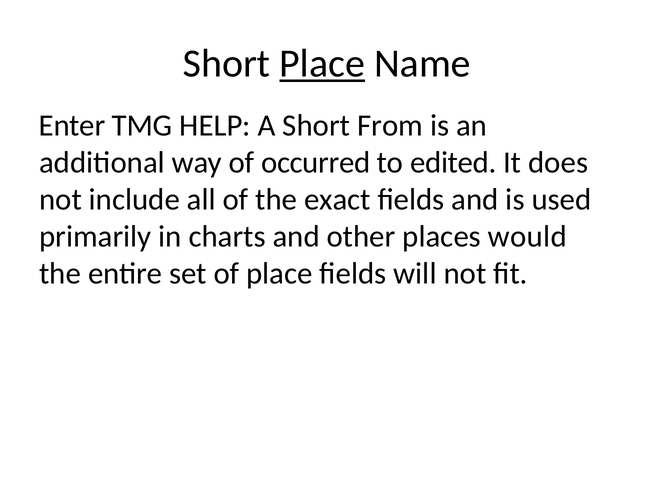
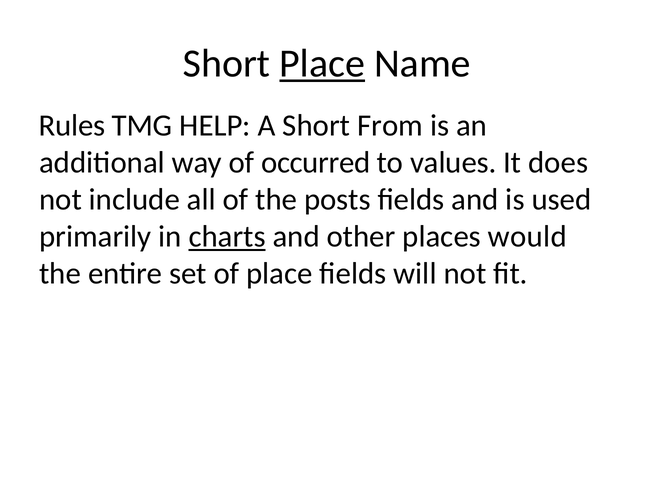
Enter: Enter -> Rules (72, 125)
edited: edited -> values (453, 162)
exact: exact -> posts (337, 199)
charts underline: none -> present (227, 236)
